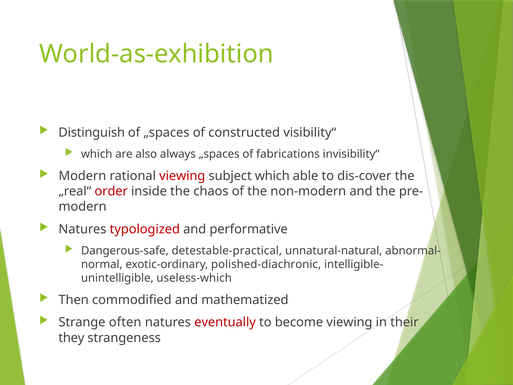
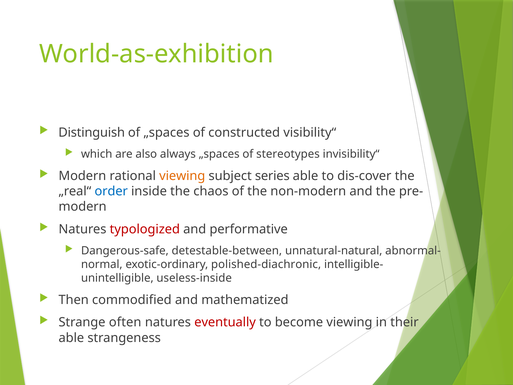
fabrications: fabrications -> stereotypes (288, 154)
viewing colour: red -> orange (182, 176)
subject which: which -> series (272, 176)
order colour: red -> blue (111, 191)
detestable-practical: detestable-practical -> detestable-between (227, 251)
useless-which: useless-which -> useless-inside (194, 278)
they: they -> able (71, 338)
